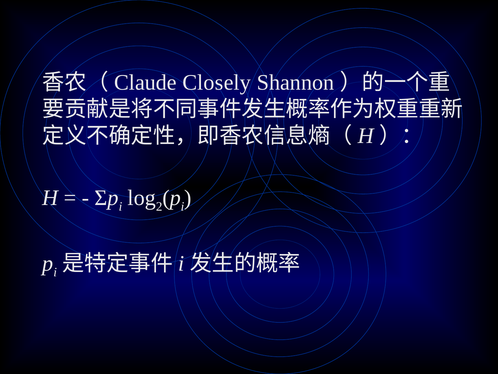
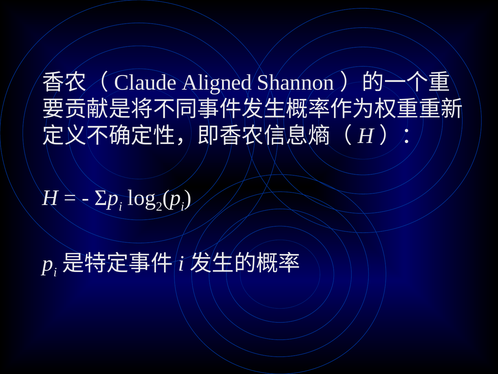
Closely: Closely -> Aligned (217, 83)
